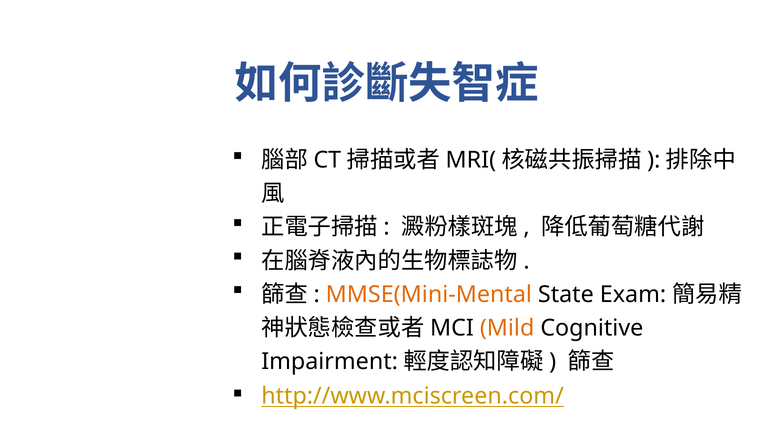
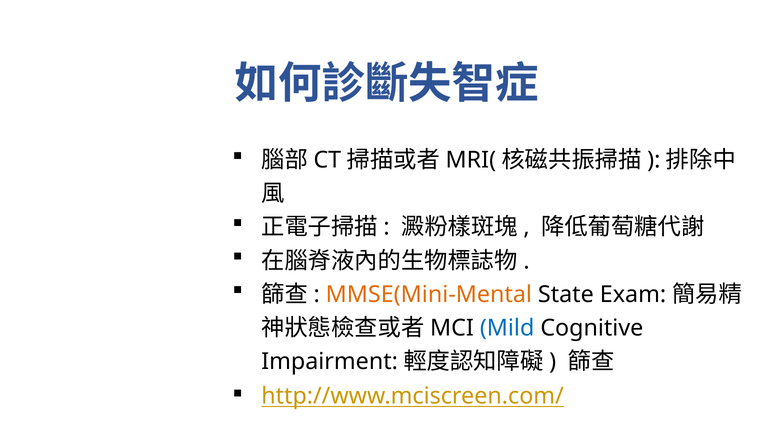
Mild colour: orange -> blue (507, 328)
